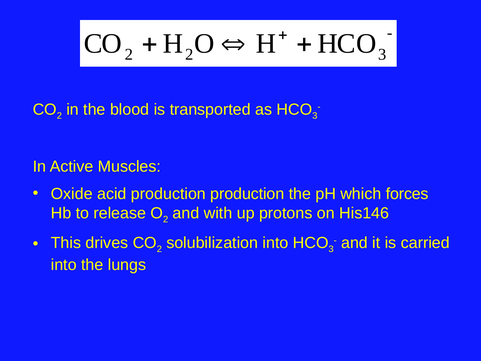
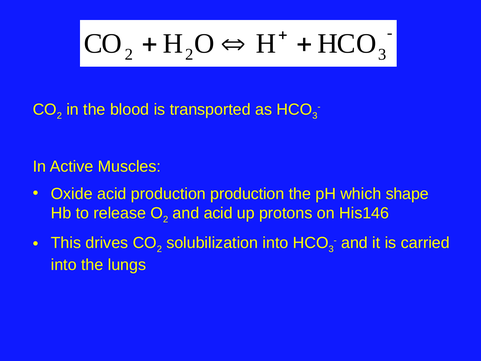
forces: forces -> shape (407, 194)
and with: with -> acid (218, 213)
